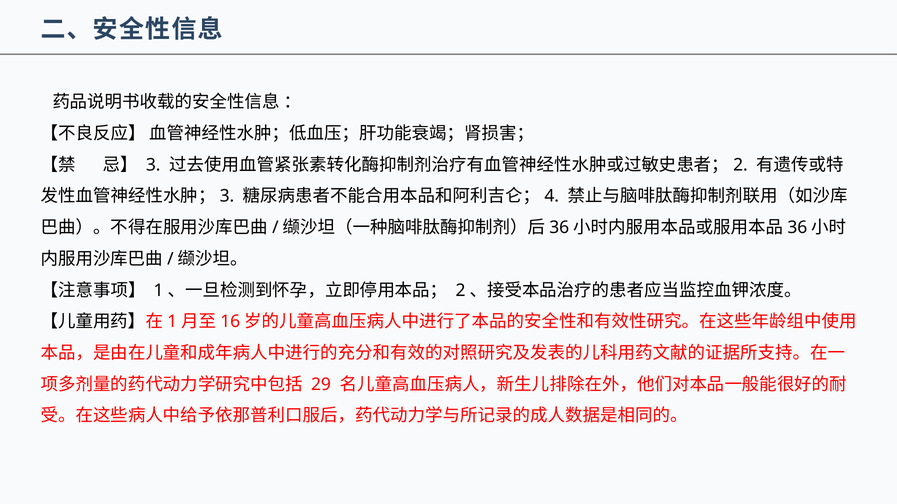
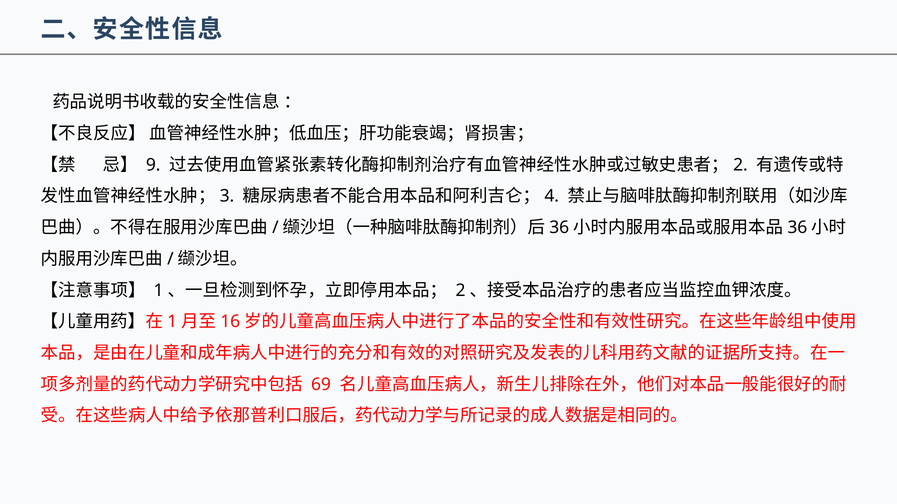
3: 3 -> 9 (153, 165)
29: 29 -> 69 (321, 385)
